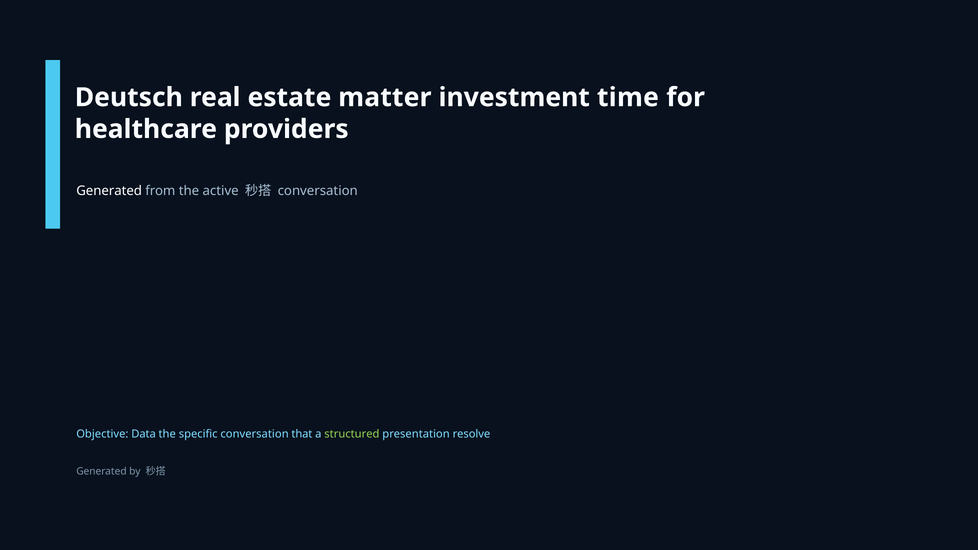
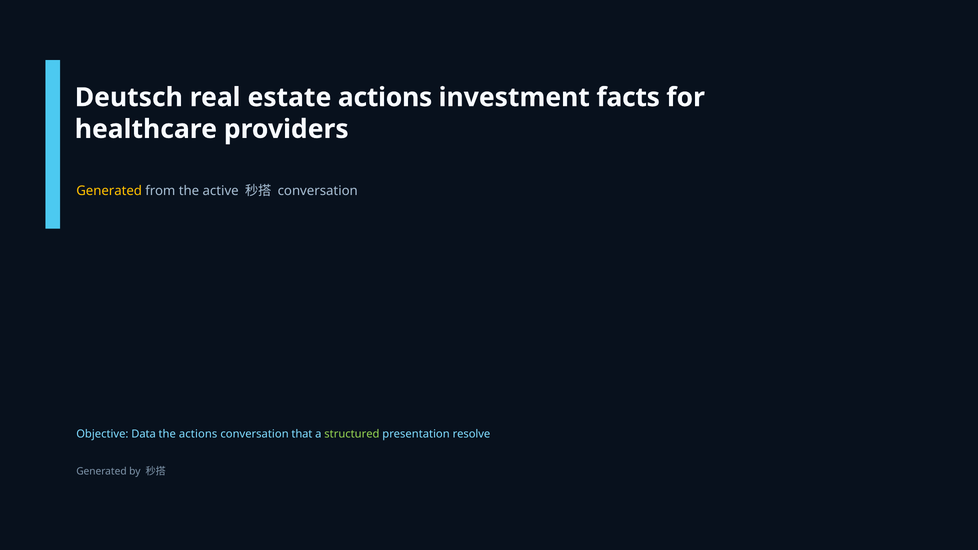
estate matter: matter -> actions (385, 97)
time: time -> facts (628, 97)
Generated colour: white -> yellow (109, 191)
the specific: specific -> actions (198, 434)
